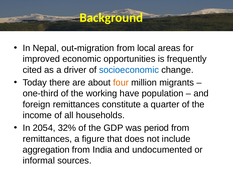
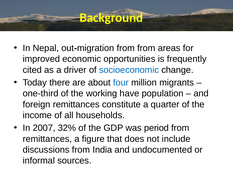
from local: local -> from (146, 48)
four colour: orange -> blue (121, 82)
2054: 2054 -> 2007 (44, 128)
aggregation: aggregation -> discussions (46, 150)
